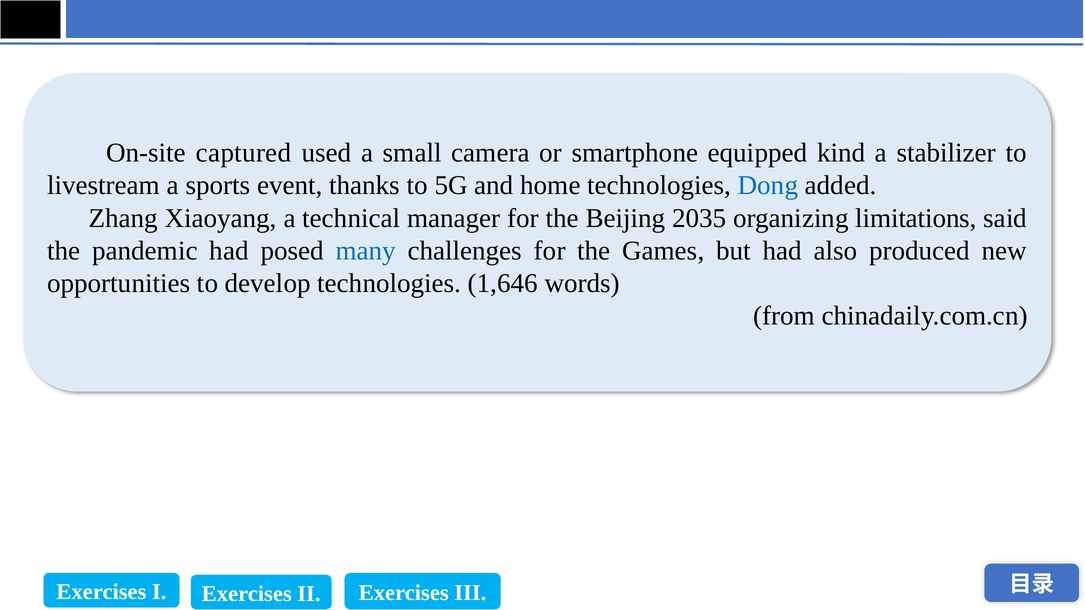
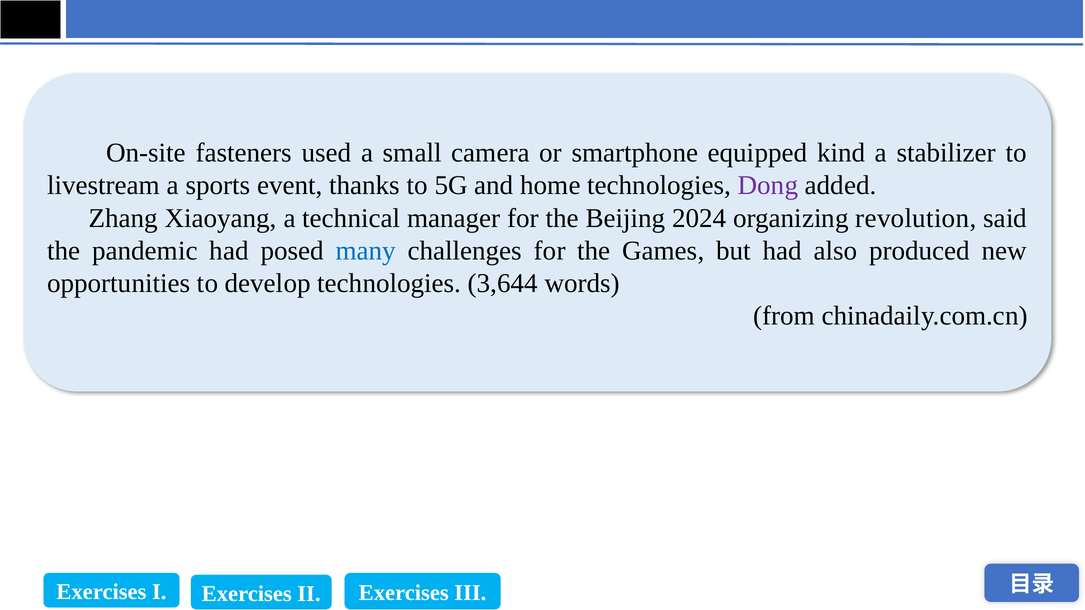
captured: captured -> fasteners (244, 153)
Dong colour: blue -> purple (768, 186)
2035: 2035 -> 2024 (699, 218)
limitations: limitations -> revolution (916, 218)
1,646: 1,646 -> 3,644 (503, 283)
